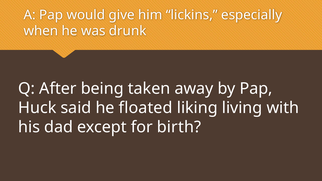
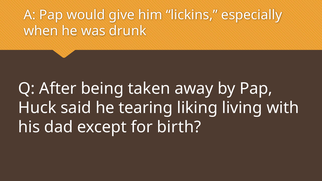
floated: floated -> tearing (146, 108)
